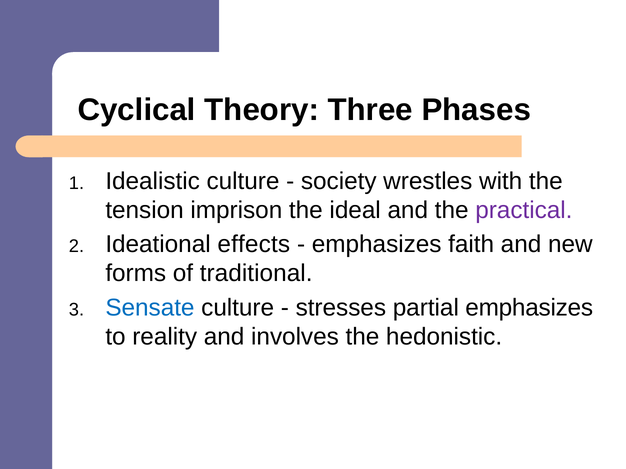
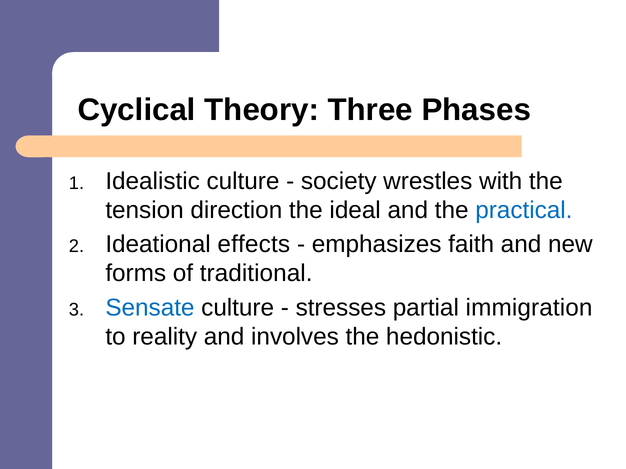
imprison: imprison -> direction (236, 210)
practical colour: purple -> blue (524, 210)
partial emphasizes: emphasizes -> immigration (529, 308)
